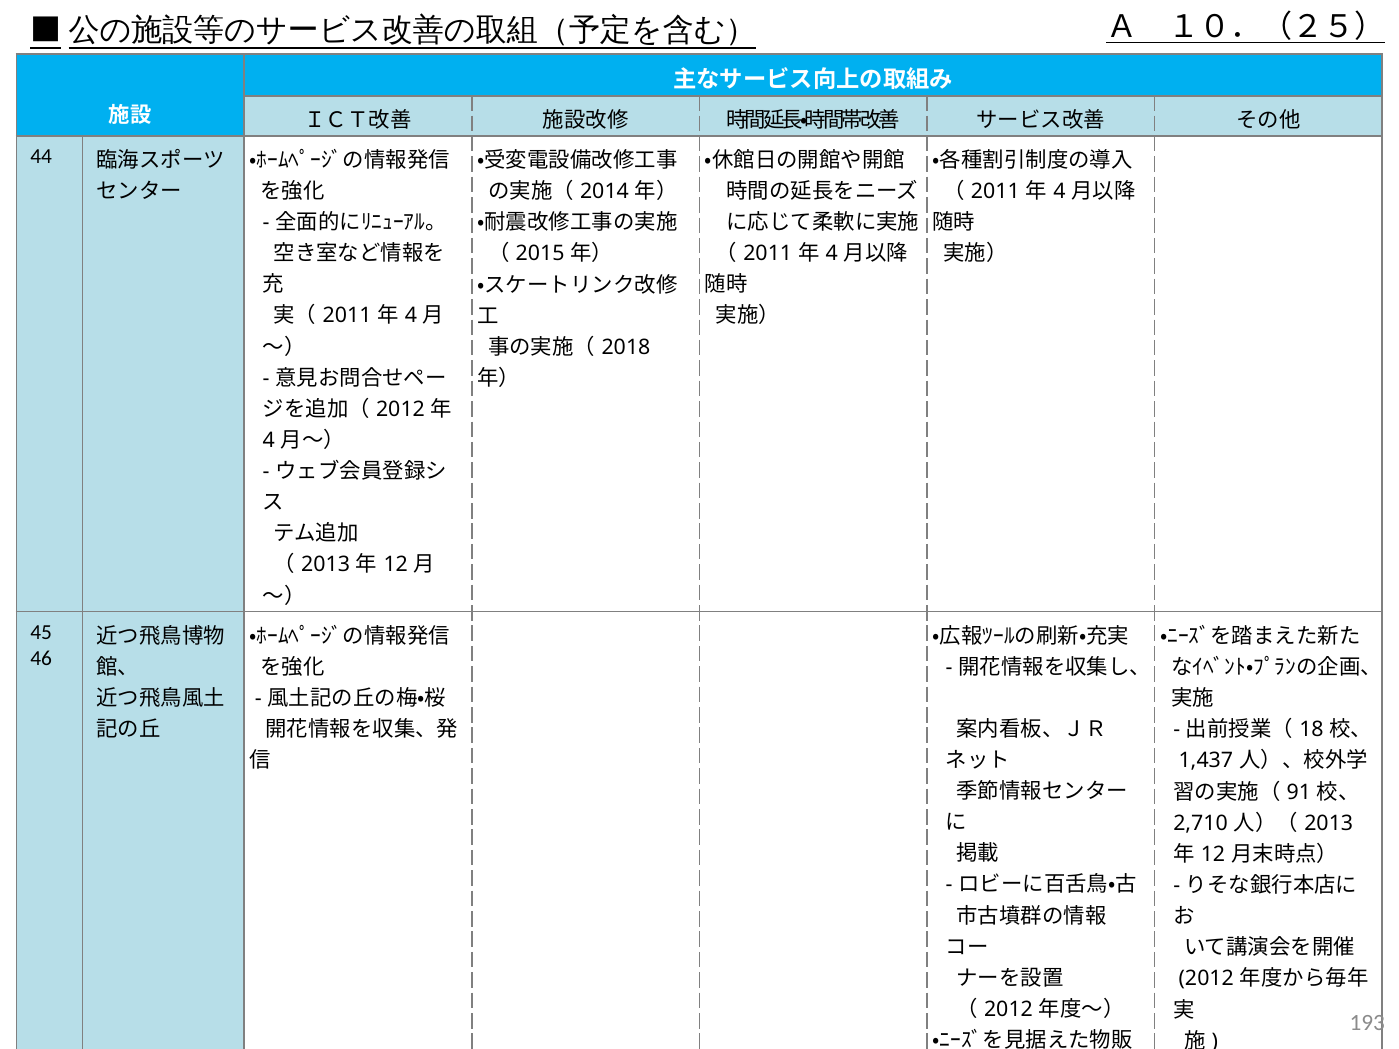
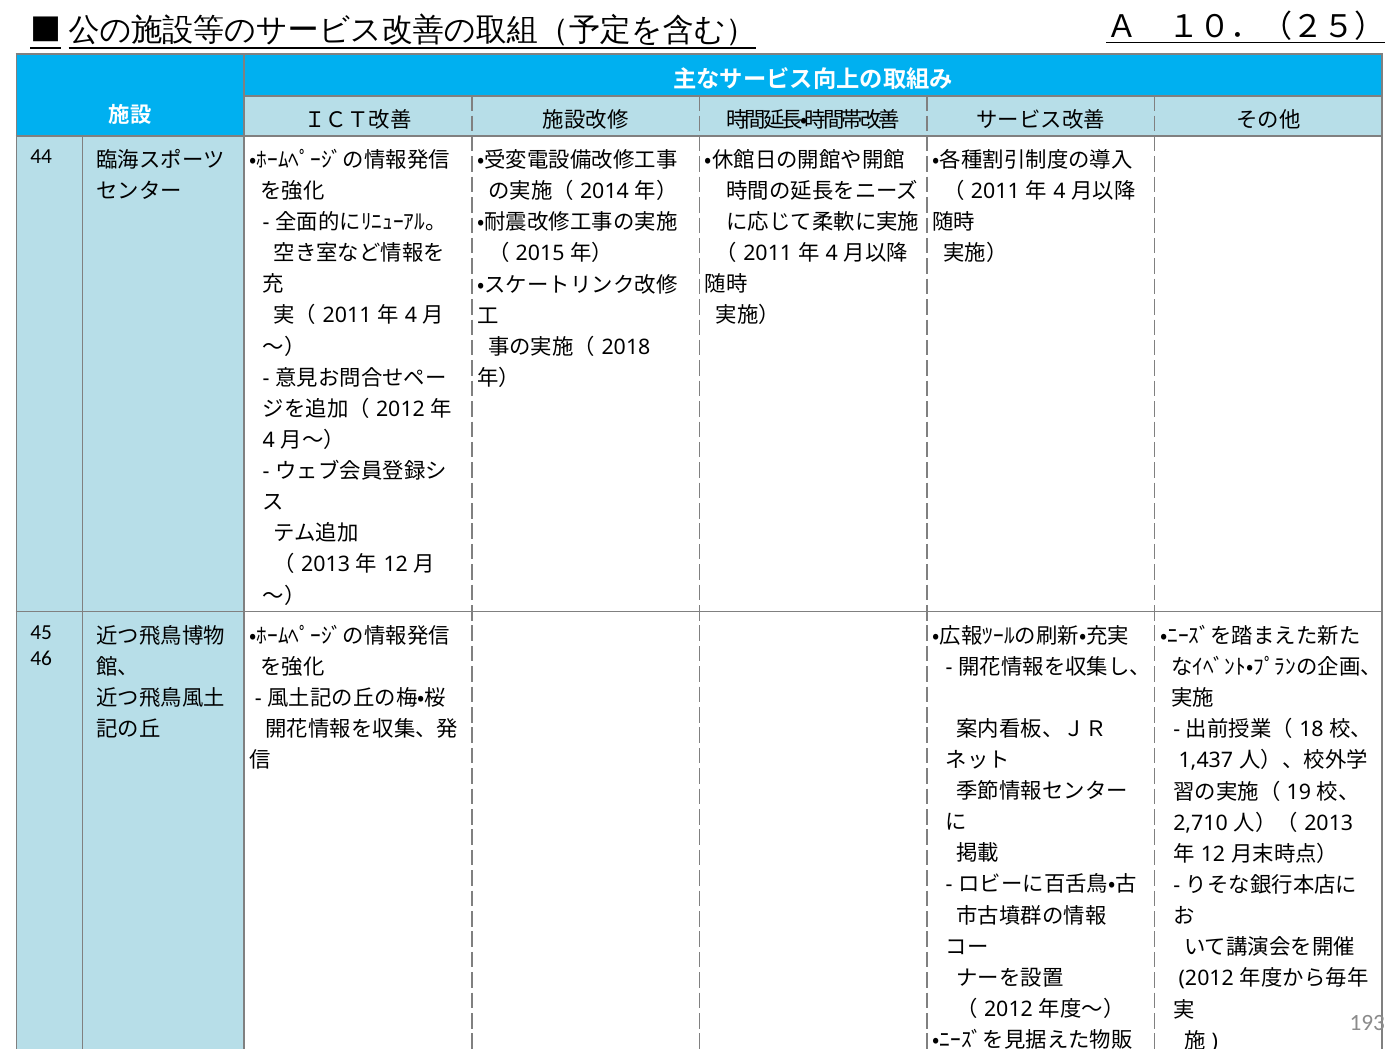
91: 91 -> 19 (1299, 792)
